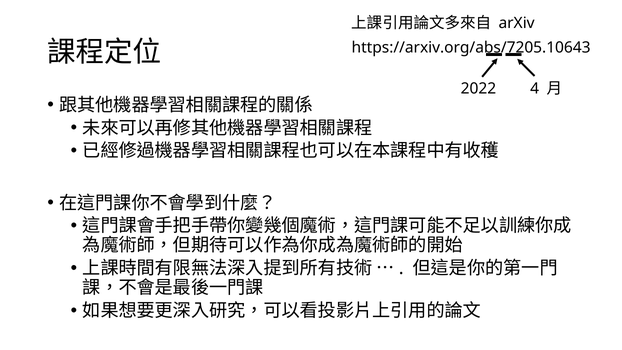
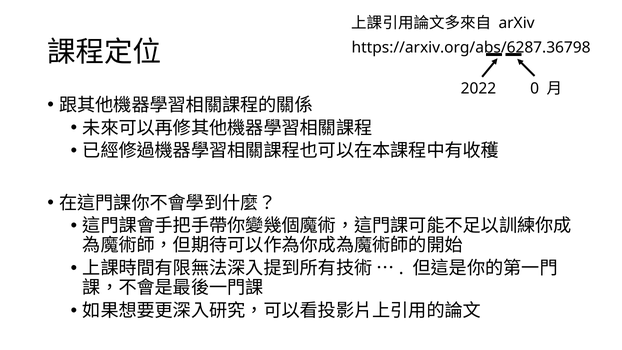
https://arxiv.org/abs/7205.10643: https://arxiv.org/abs/7205.10643 -> https://arxiv.org/abs/6287.36798 (471, 47)
4: 4 -> 0 (535, 89)
